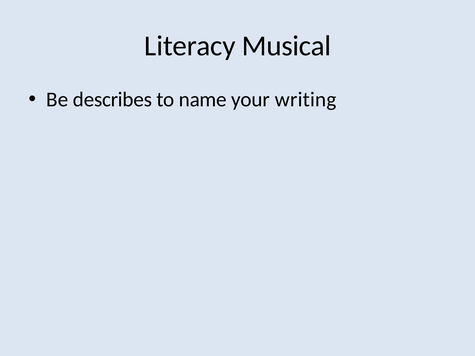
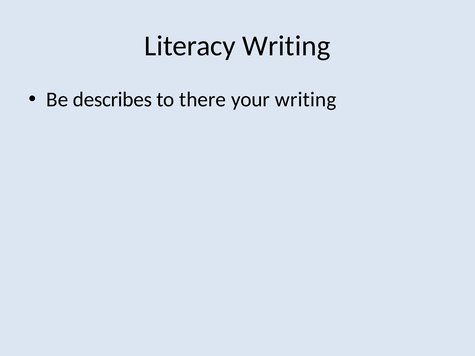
Literacy Musical: Musical -> Writing (286, 46)
name: name -> there (203, 100)
